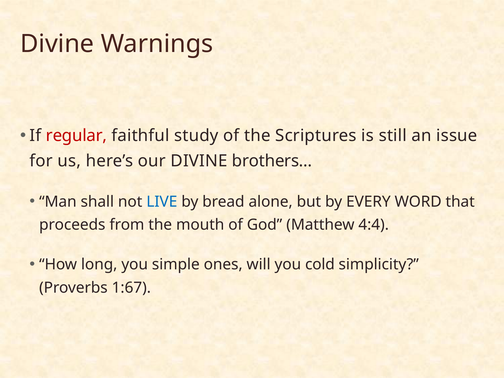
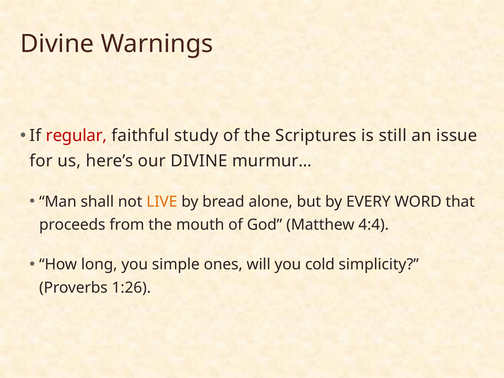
brothers…: brothers… -> murmur… (272, 161)
LIVE colour: blue -> orange (162, 202)
1:67: 1:67 -> 1:26 (131, 288)
